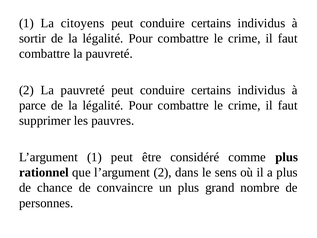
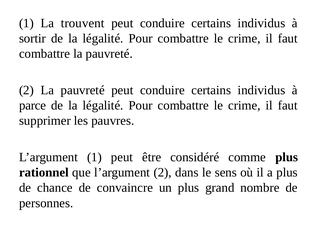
citoyens: citoyens -> trouvent (83, 23)
